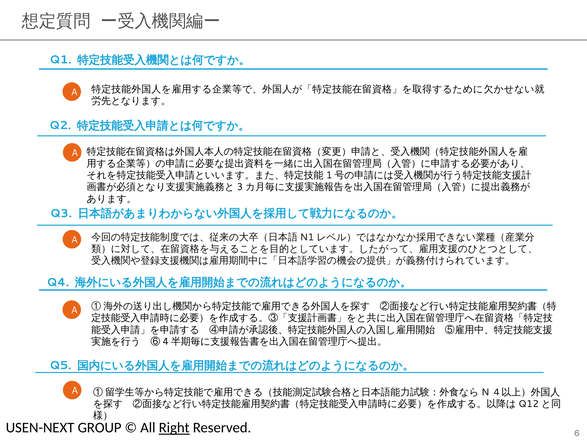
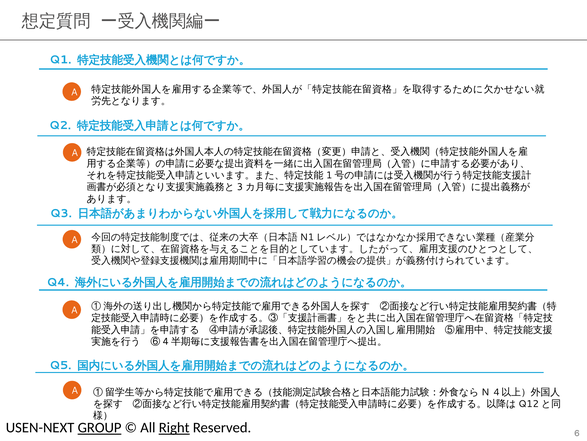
GROUP underline: none -> present (100, 427)
